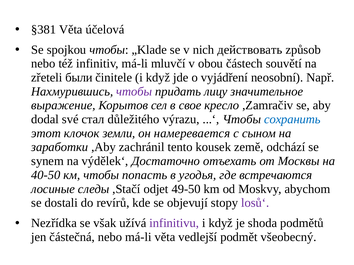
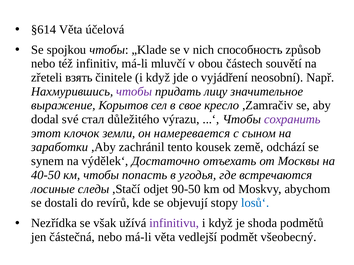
§381: §381 -> §614 (44, 29)
действовать: действовать -> способность (250, 50)
были: были -> взять (79, 78)
сохранить colour: blue -> purple (292, 120)
49-50: 49-50 -> 90-50 (186, 189)
losů‘ colour: purple -> blue (255, 203)
